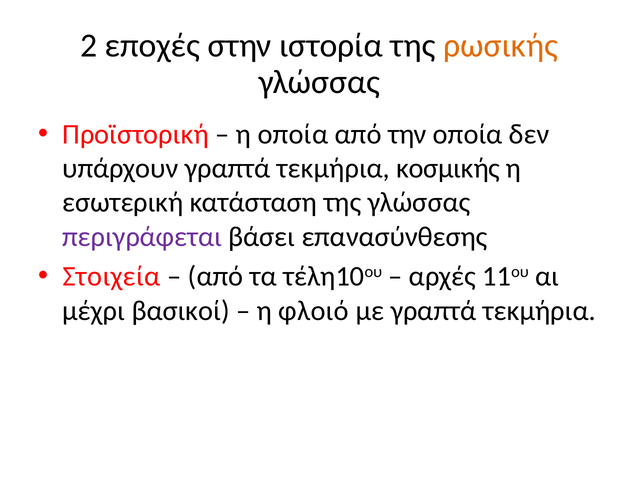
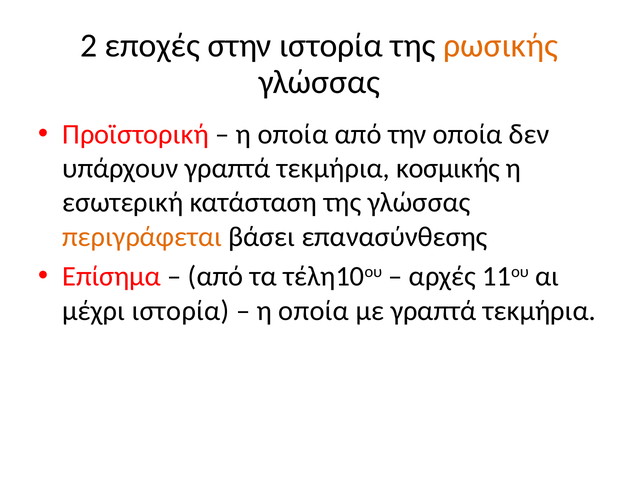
περιγράφεται colour: purple -> orange (142, 236)
Στοιχεία: Στοιχεία -> Επίσημα (112, 276)
μέχρι βασικοί: βασικοί -> ιστορία (180, 310)
φλοιό: φλοιό -> οποία (314, 310)
